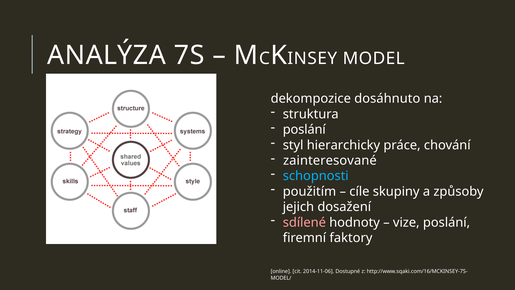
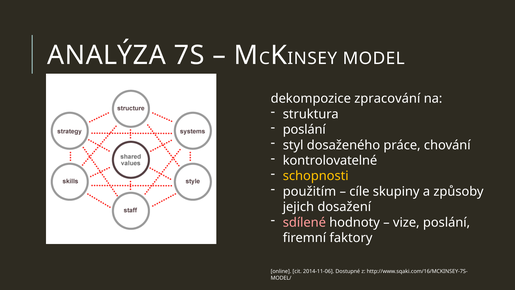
dosáhnuto: dosáhnuto -> zpracování (387, 99)
hierarchicky: hierarchicky -> dosaženého (343, 145)
zainteresované: zainteresované -> kontrolovatelné (330, 160)
schopnosti colour: light blue -> yellow (316, 176)
